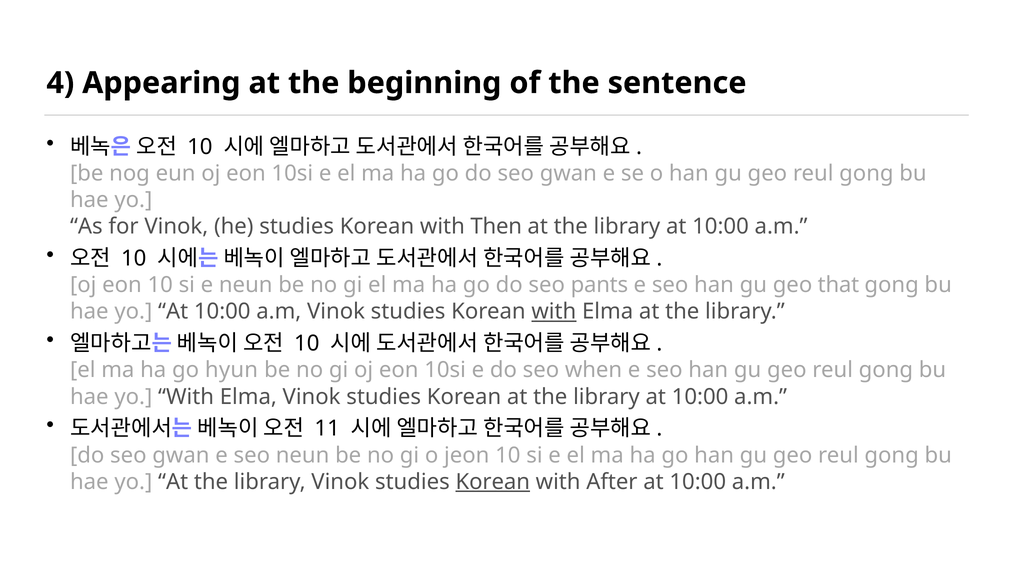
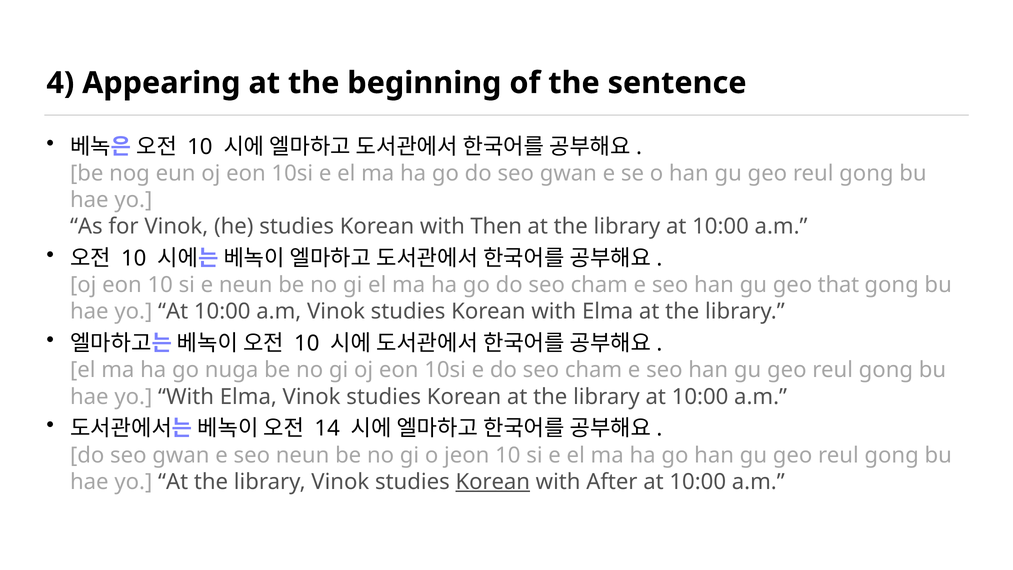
go do seo pants: pants -> cham (599, 285)
with underline: present -> none (554, 312)
hyun: hyun -> nuga (232, 370)
e do seo when: when -> cham (594, 370)
11: 11 -> 14 (327, 428)
